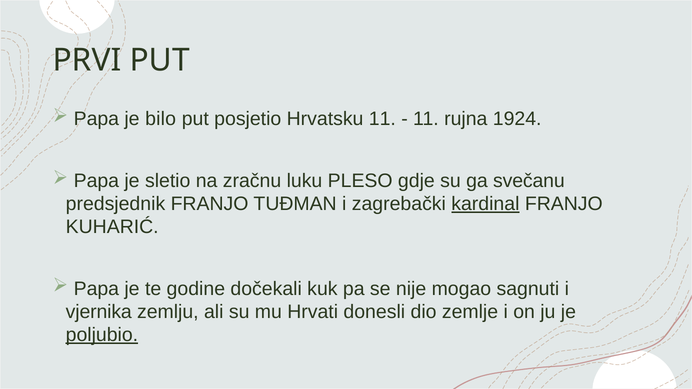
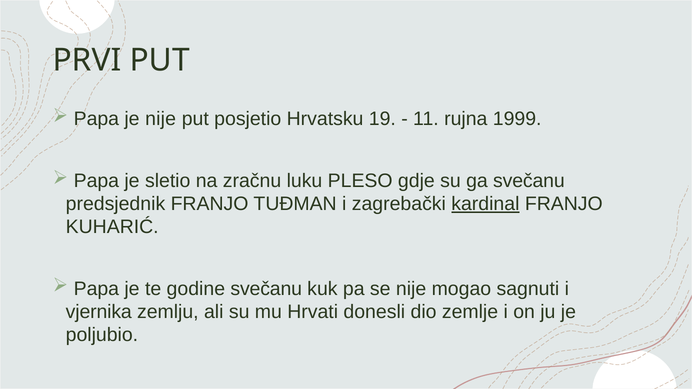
je bilo: bilo -> nije (161, 119)
Hrvatsku 11: 11 -> 19 (382, 119)
1924: 1924 -> 1999 (517, 119)
godine dočekali: dočekali -> svečanu (266, 289)
poljubio underline: present -> none (102, 335)
